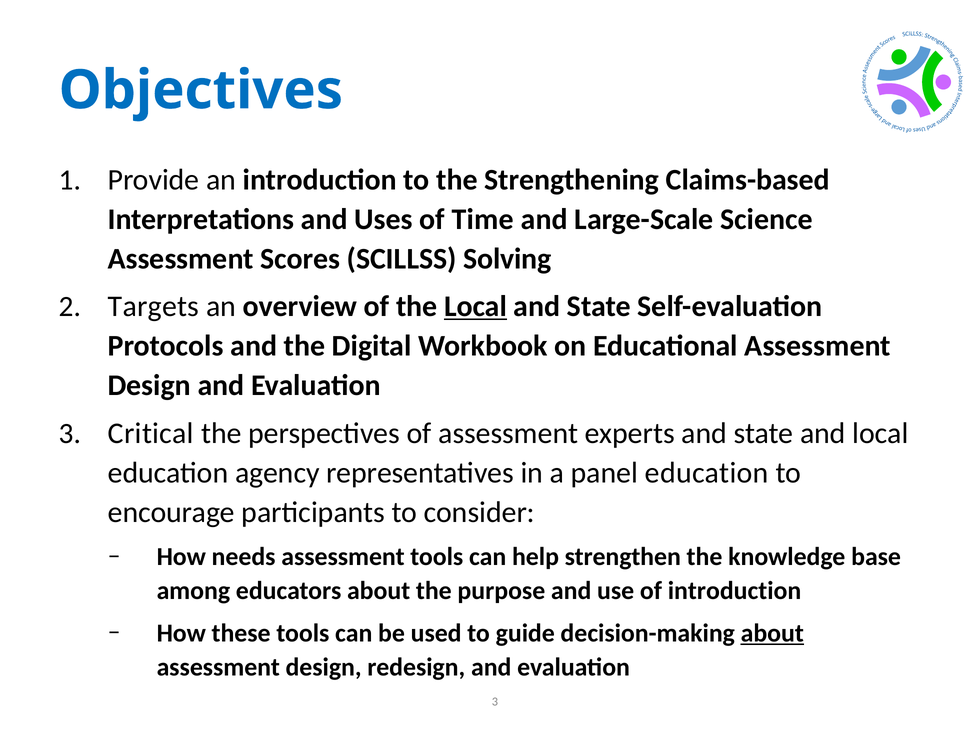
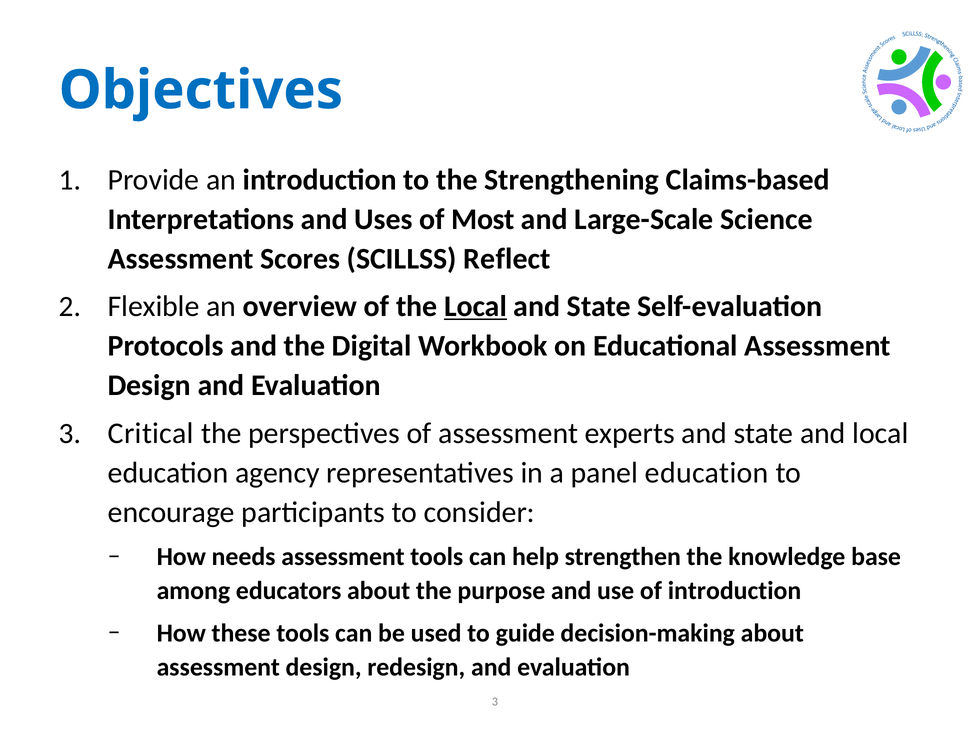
Time: Time -> Most (483, 219)
Solving: Solving -> Reflect (507, 259)
Targets: Targets -> Flexible (154, 306)
about underline: present -> none (772, 632)
